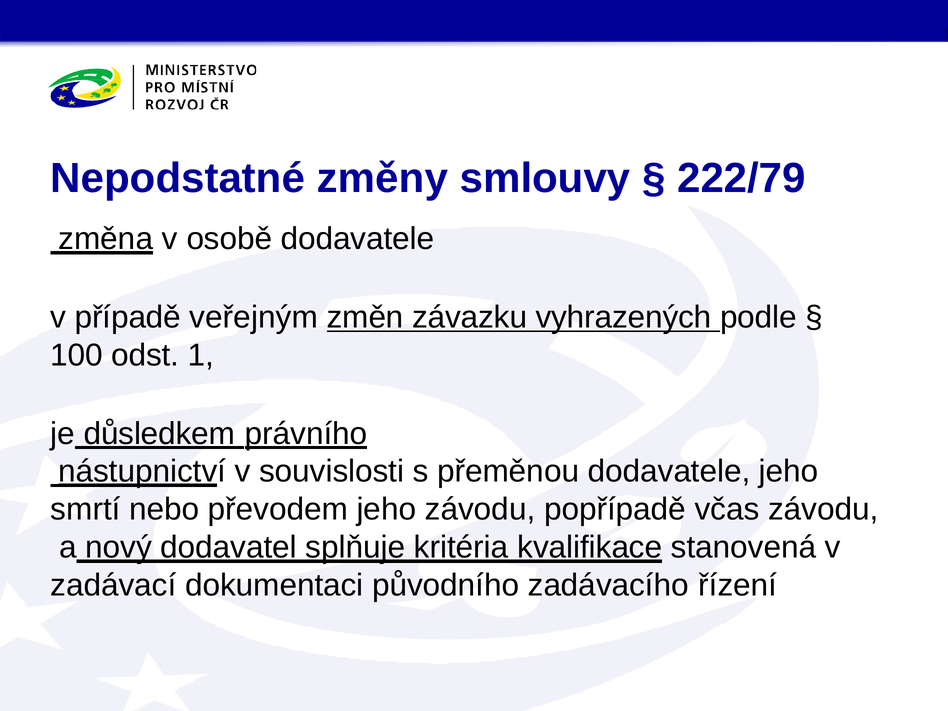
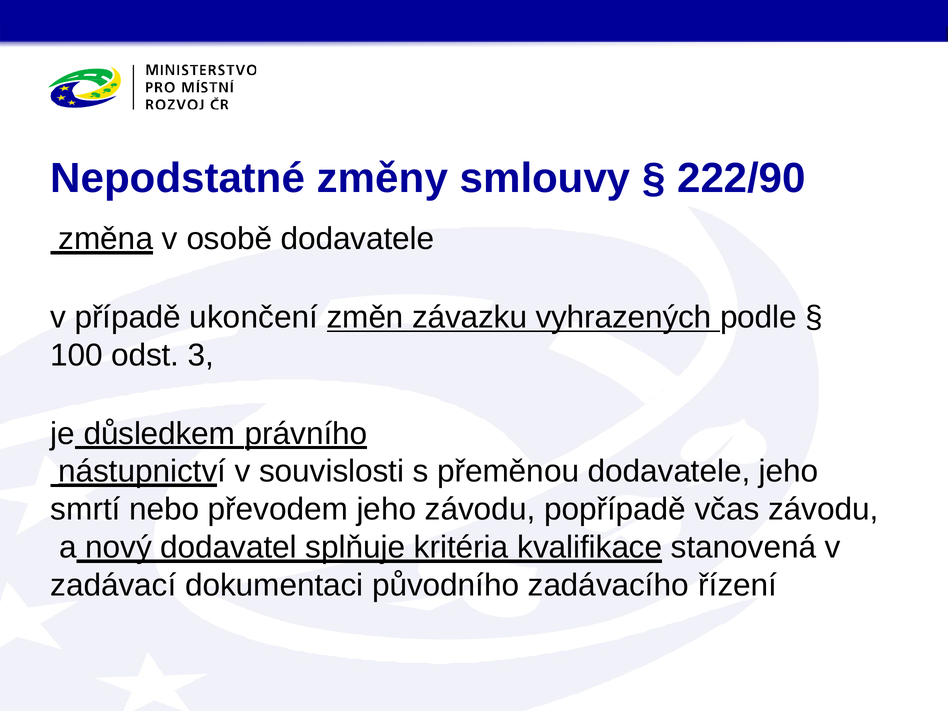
222/79: 222/79 -> 222/90 (742, 178)
veřejným: veřejným -> ukončení (254, 317)
1: 1 -> 3 (201, 355)
